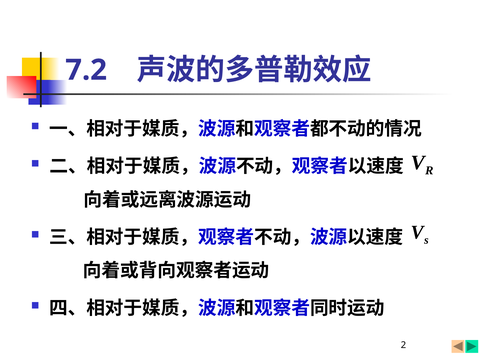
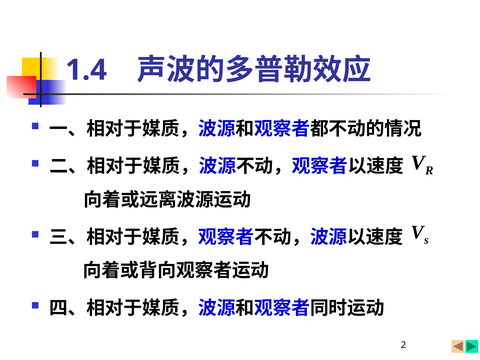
7.2: 7.2 -> 1.4 (86, 70)
